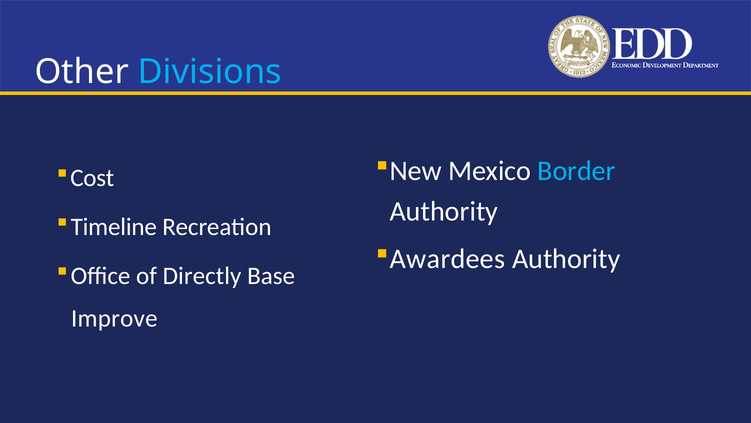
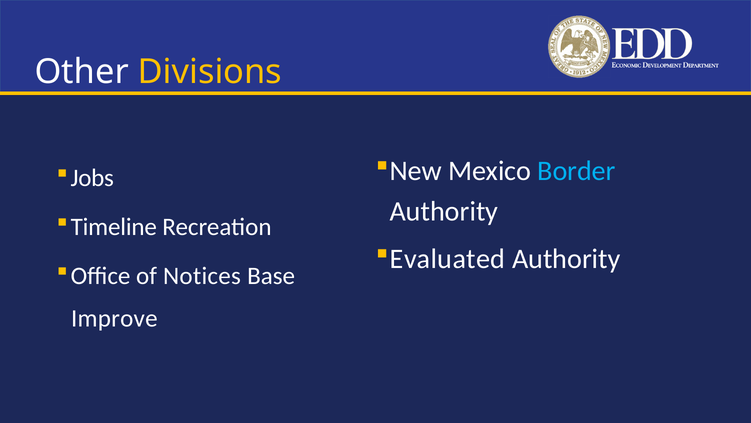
Divisions colour: light blue -> yellow (210, 72)
Cost: Cost -> Jobs (92, 178)
Awardees: Awardees -> Evaluated (448, 259)
Directly: Directly -> Notices (202, 276)
